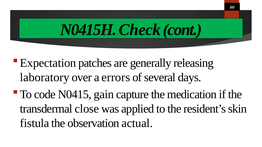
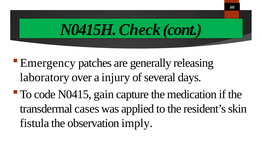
Expectation: Expectation -> Emergency (48, 63)
errors: errors -> injury (116, 77)
close: close -> cases (87, 109)
actual: actual -> imply (137, 123)
